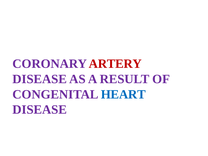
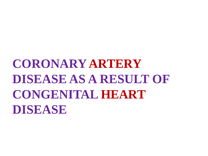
HEART colour: blue -> red (123, 94)
